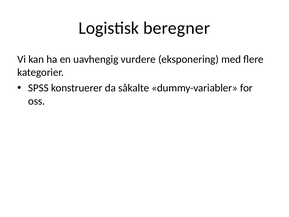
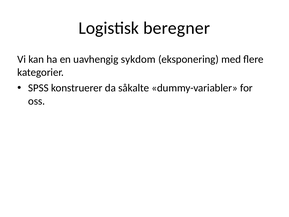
vurdere: vurdere -> sykdom (138, 59)
